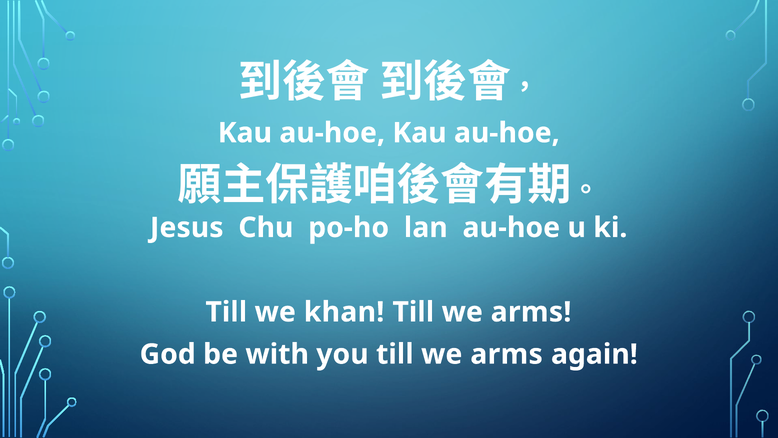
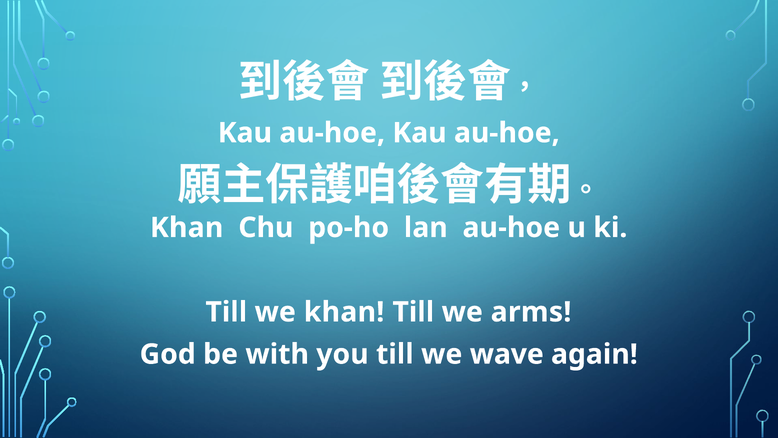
Jesus: Jesus -> Khan (187, 227)
you till we arms: arms -> wave (507, 354)
